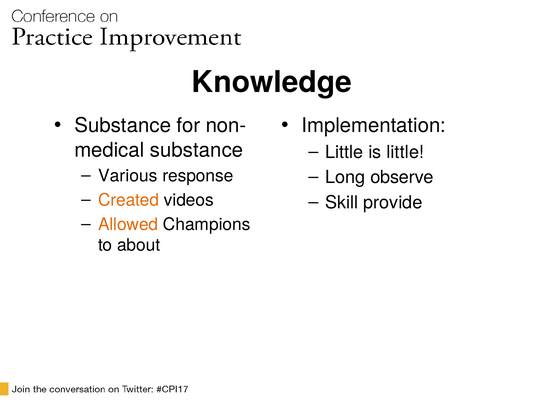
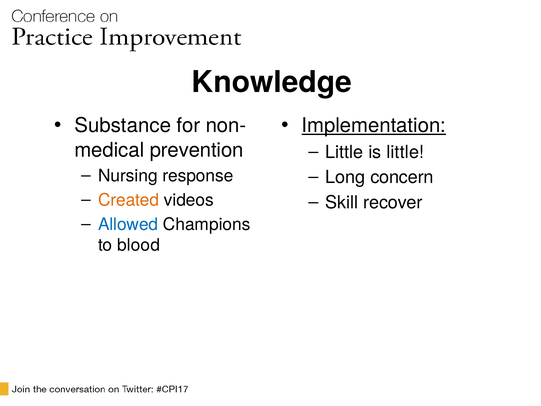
Implementation underline: none -> present (374, 126)
substance: substance -> prevention (197, 150)
Various: Various -> Nursing (128, 176)
observe: observe -> concern (402, 177)
provide: provide -> recover (393, 202)
Allowed colour: orange -> blue (128, 224)
about: about -> blood (139, 245)
